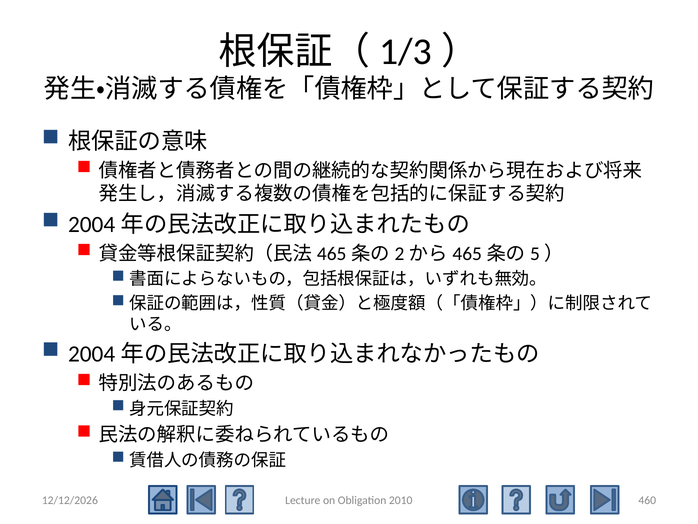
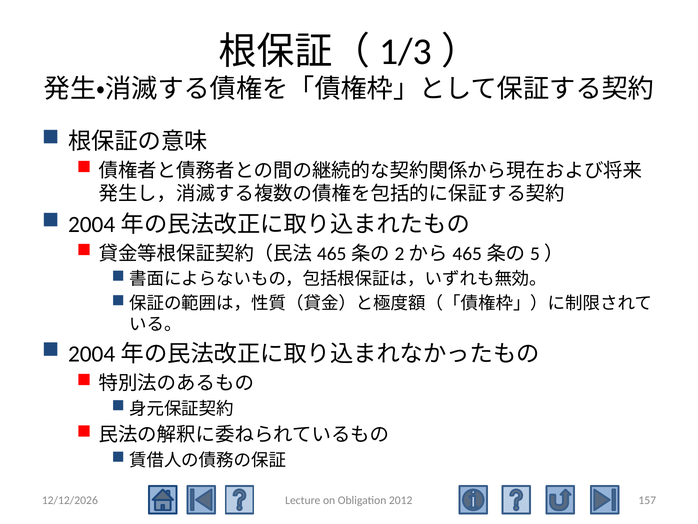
2010: 2010 -> 2012 (401, 500)
460: 460 -> 157 (647, 500)
